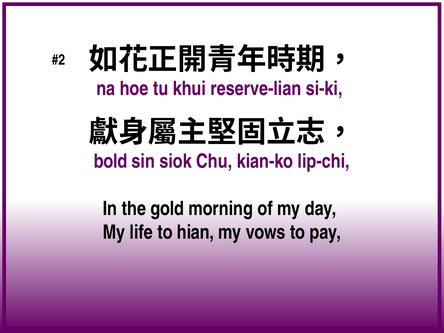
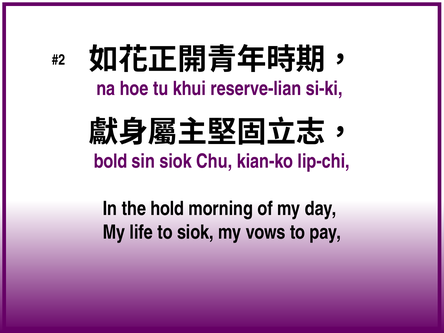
gold: gold -> hold (167, 209)
to hian: hian -> siok (195, 232)
